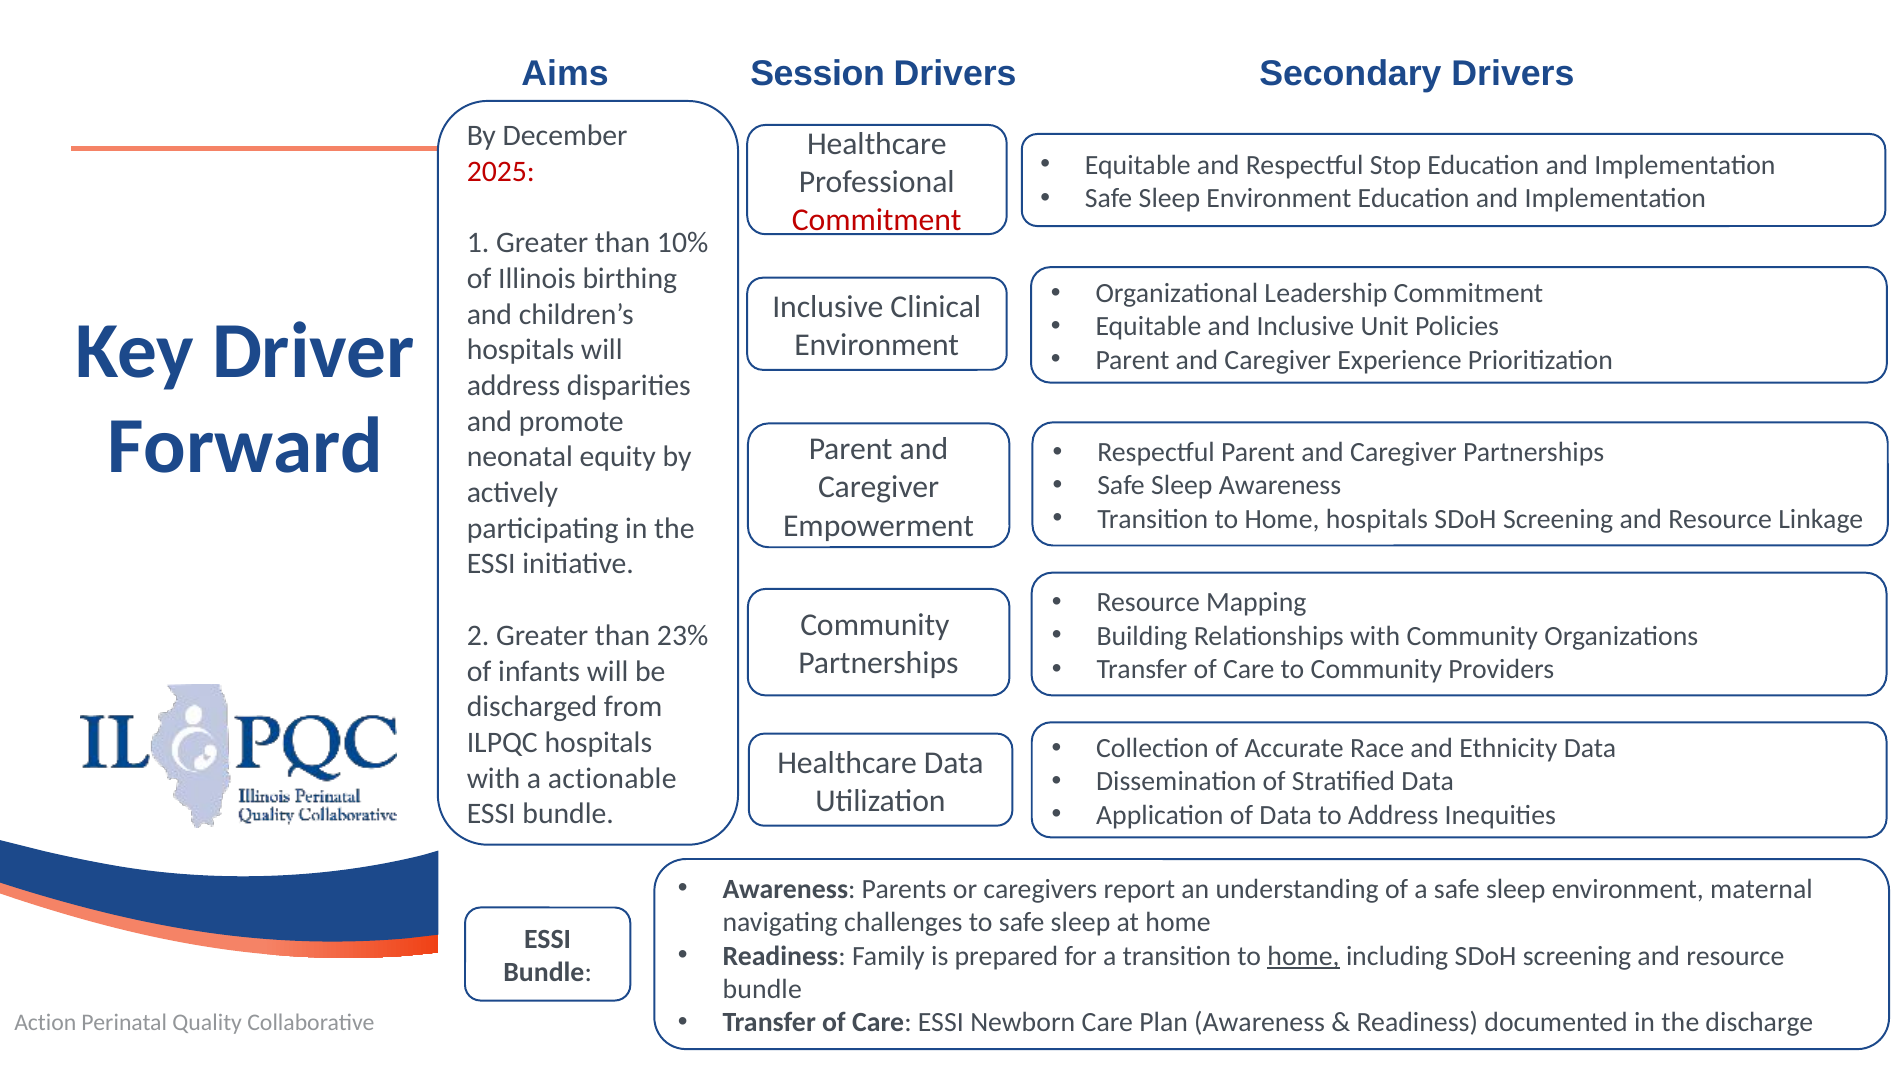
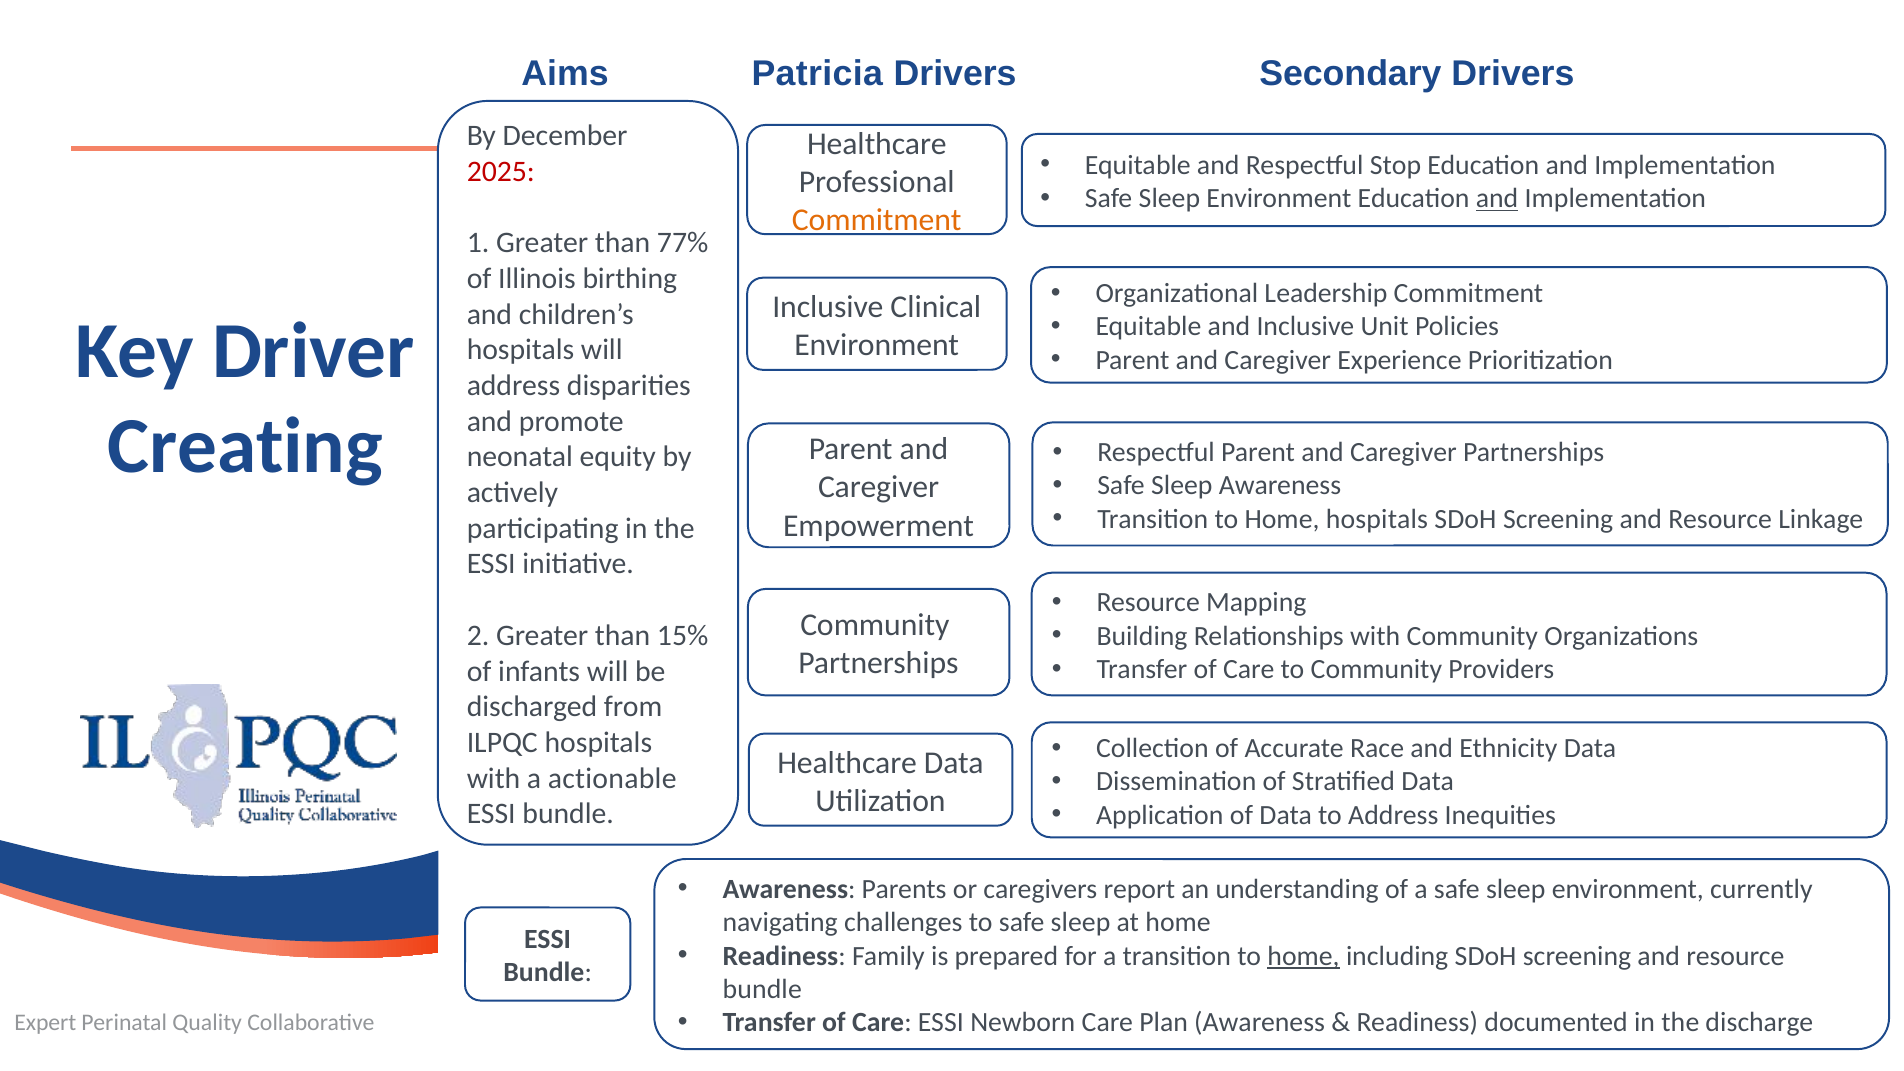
Session: Session -> Patricia (817, 74)
and underline: none -> present (1497, 199)
Commitment colour: red -> orange (877, 220)
10%: 10% -> 77% (683, 243)
Forward: Forward -> Creating (245, 446)
23%: 23% -> 15% (683, 636)
maternal: maternal -> currently (1761, 889)
Action: Action -> Expert (45, 1023)
